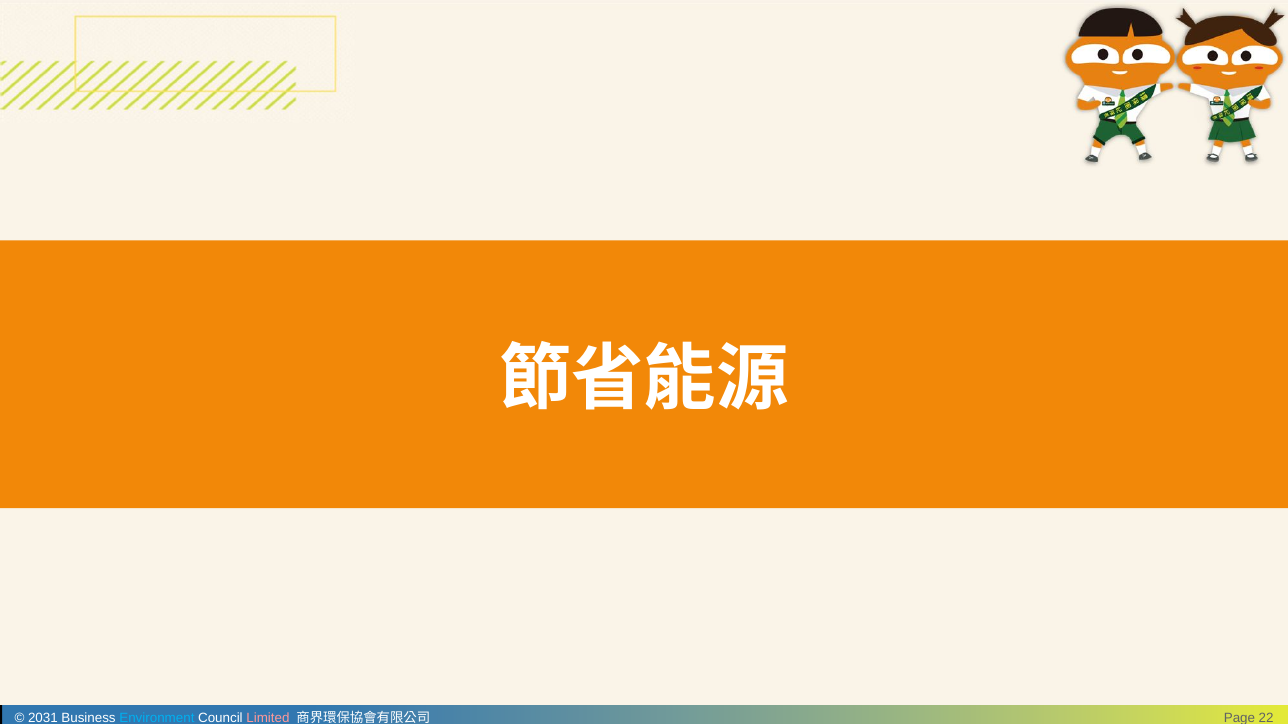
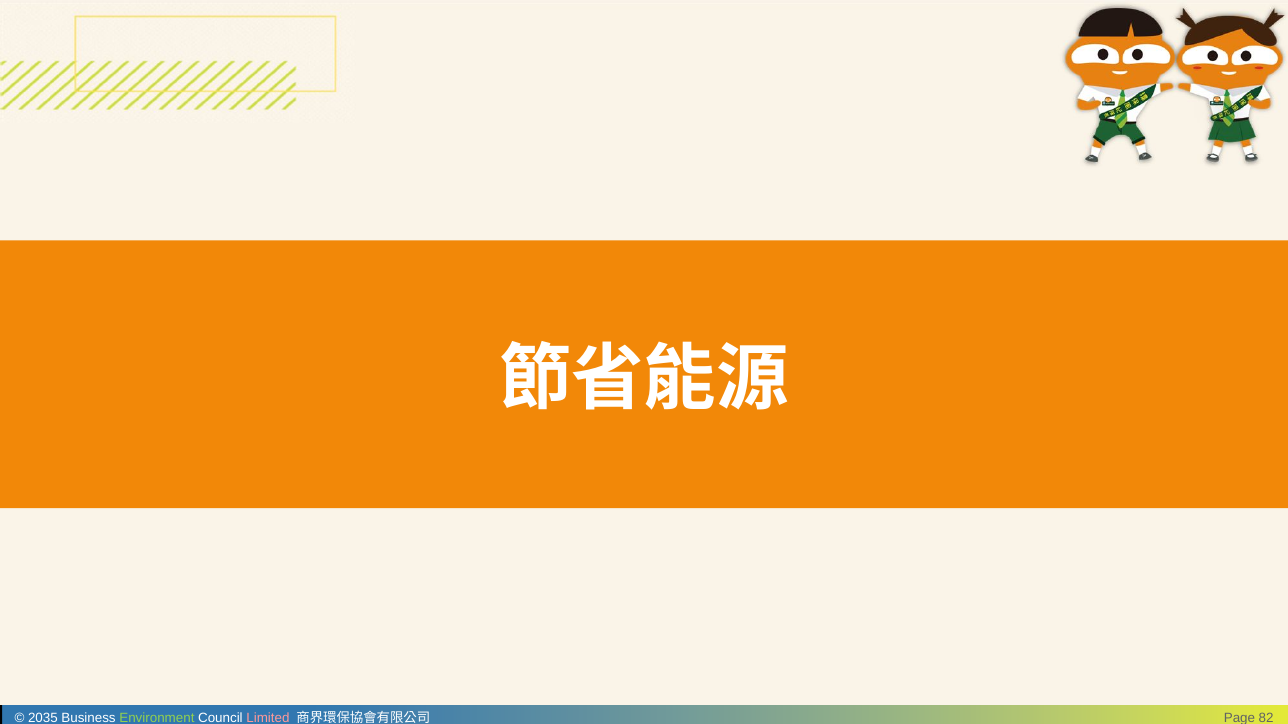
2031: 2031 -> 2035 (43, 718)
Environment colour: light blue -> light green (157, 718)
22: 22 -> 82 (1266, 718)
